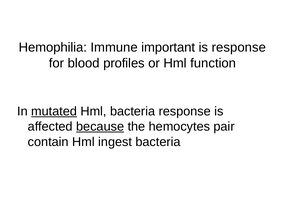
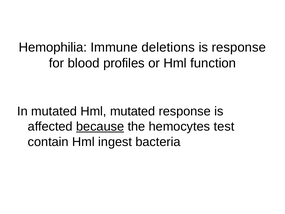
important: important -> deletions (168, 47)
mutated underline: present -> none (54, 111)
Hml bacteria: bacteria -> mutated (133, 111)
pair: pair -> test (224, 126)
